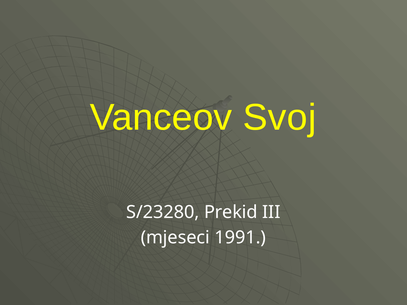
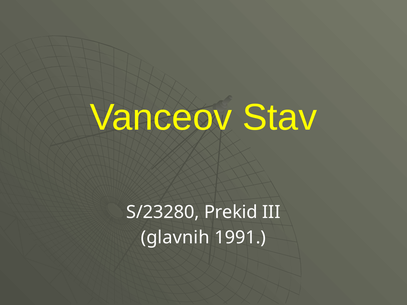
Svoj: Svoj -> Stav (280, 118)
mjeseci: mjeseci -> glavnih (175, 238)
